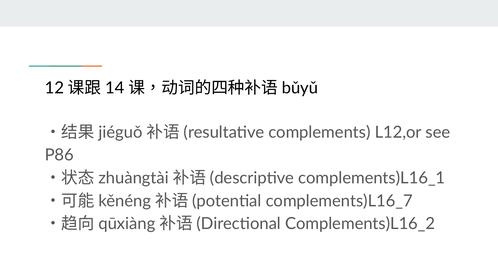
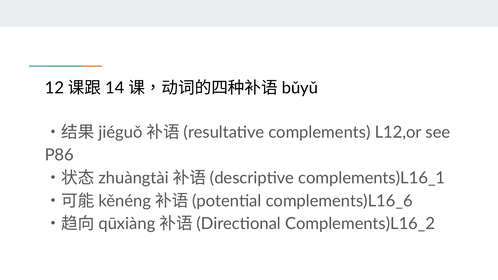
complements)L16_7: complements)L16_7 -> complements)L16_6 (339, 201)
